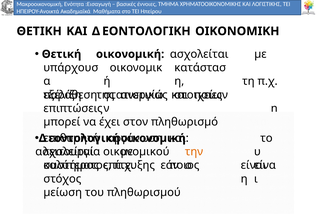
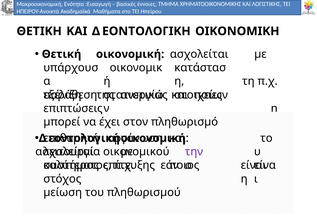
την colour: orange -> purple (194, 152)
